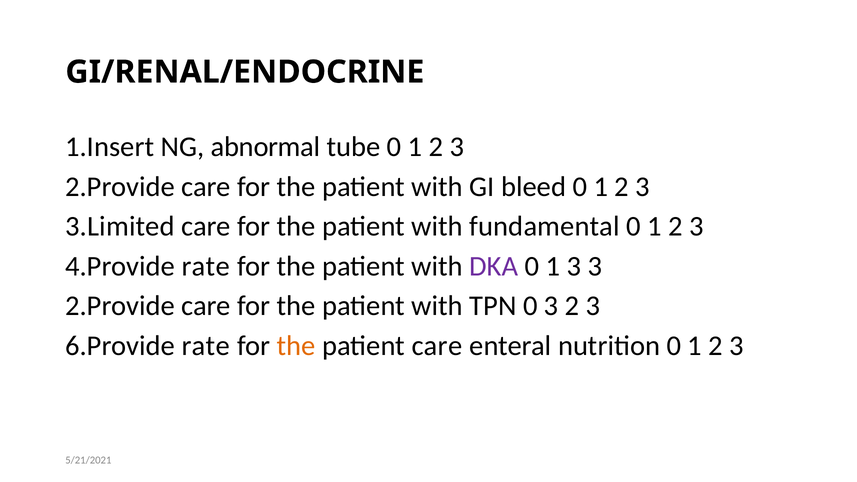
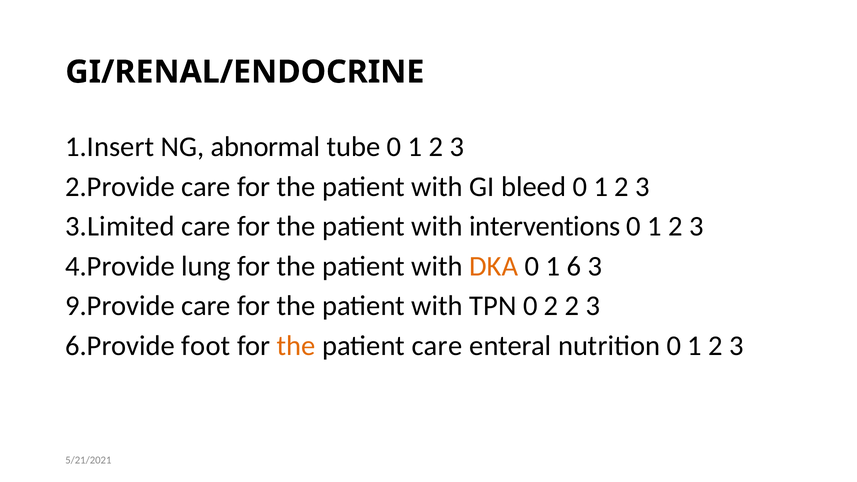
fundamental: fundamental -> interventions (545, 226)
4.Provide rate: rate -> lung (206, 266)
DKA colour: purple -> orange (494, 266)
1 3: 3 -> 6 (574, 266)
2.Provide: 2.Provide -> 9.Provide (120, 306)
0 3: 3 -> 2 (551, 306)
6.Provide rate: rate -> foot (206, 346)
